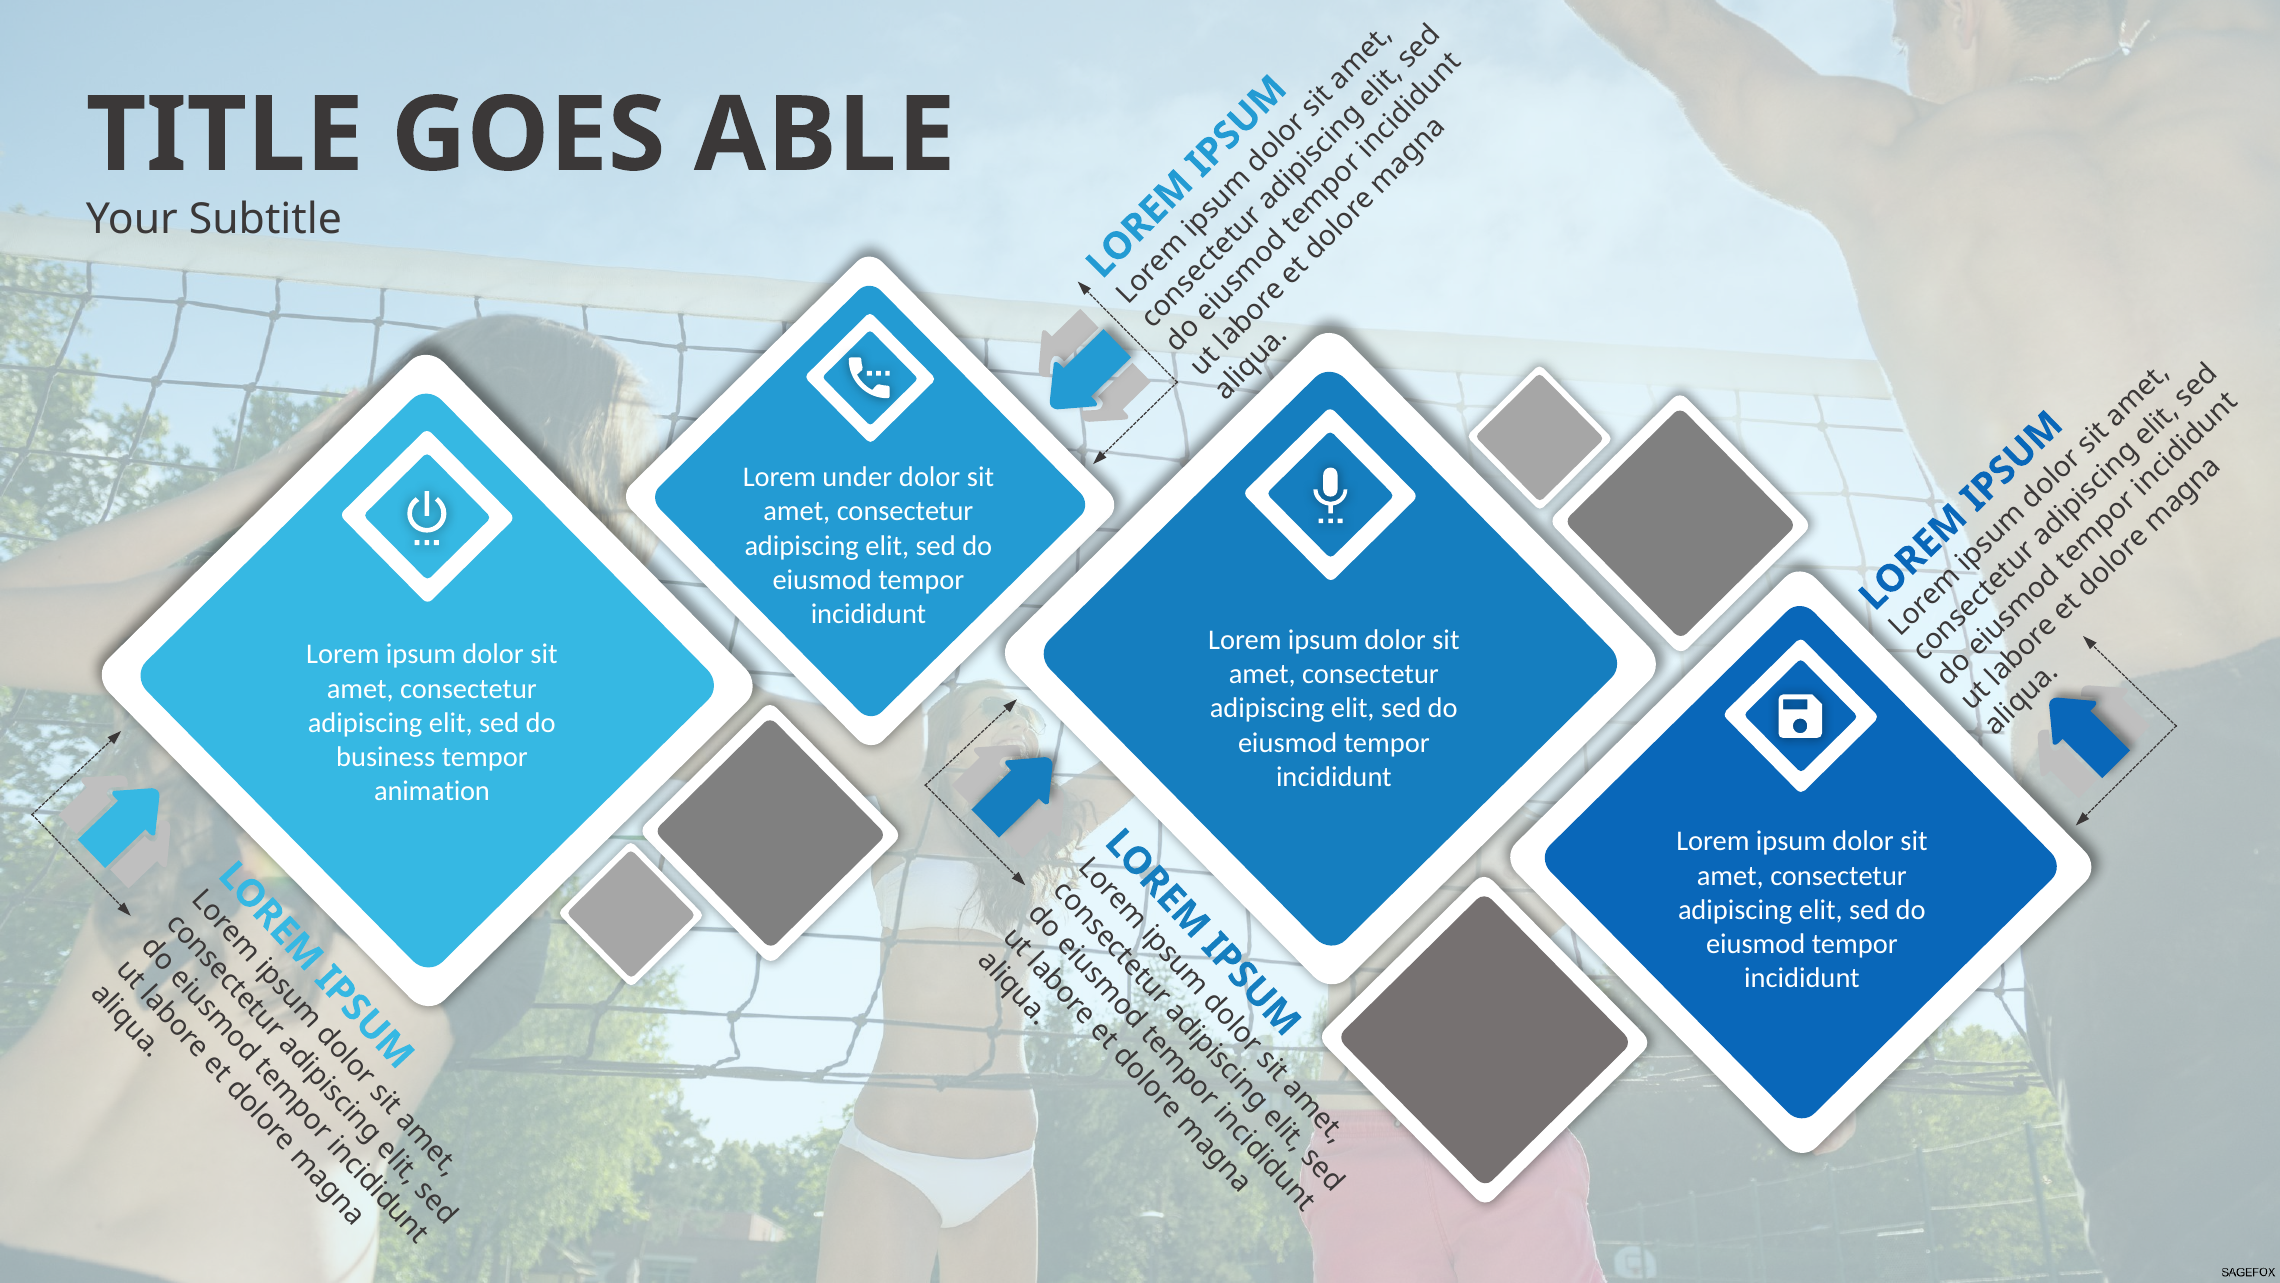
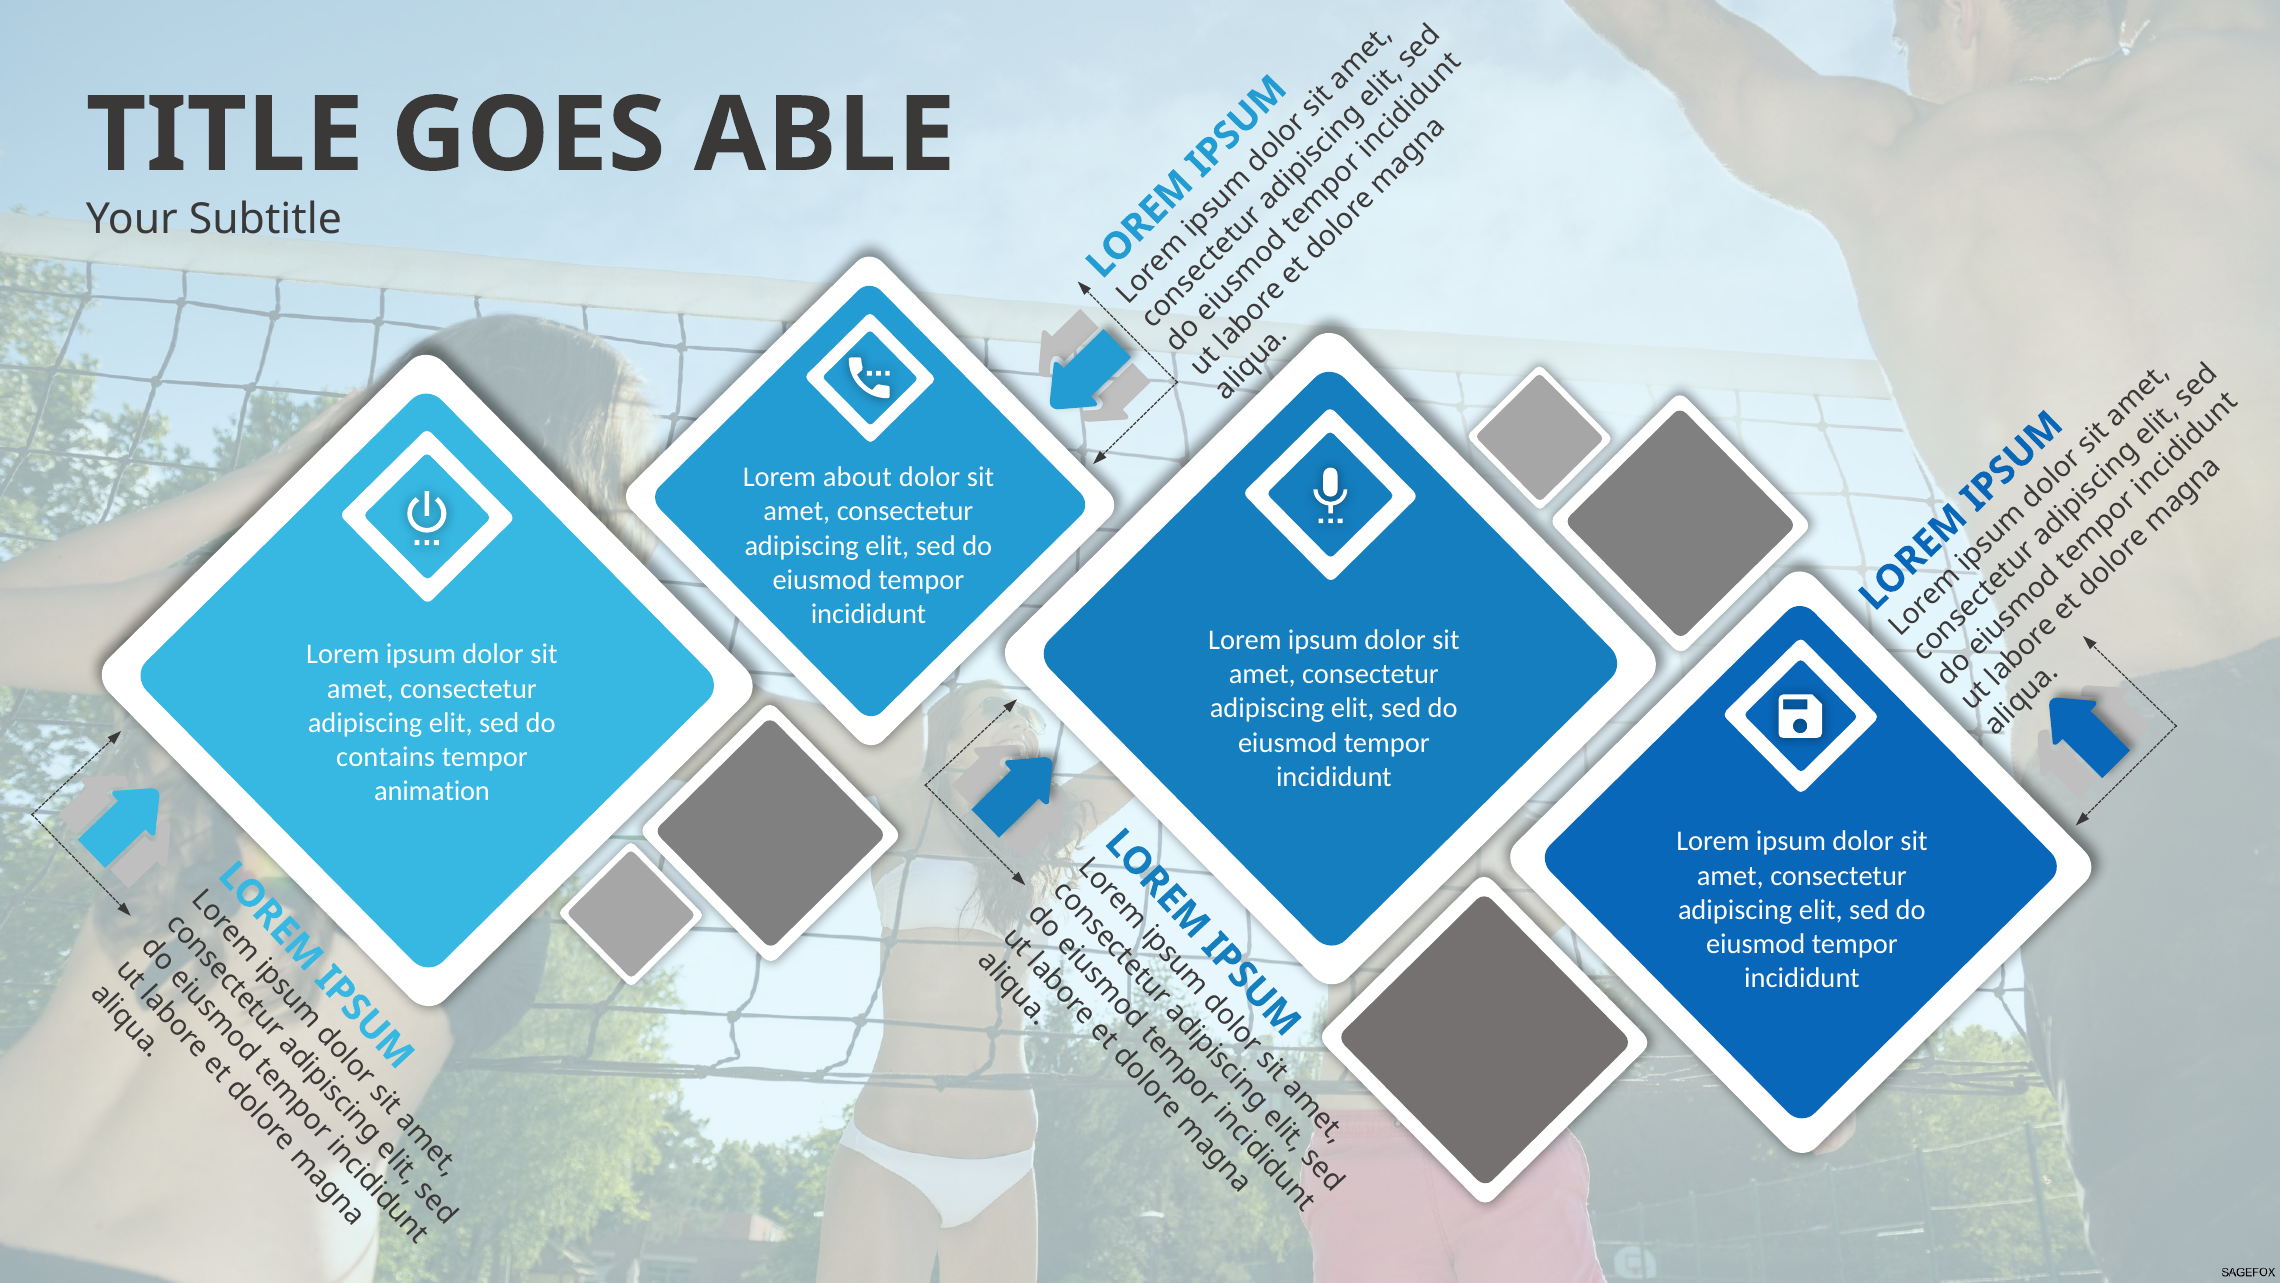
under: under -> about (857, 477)
business: business -> contains (386, 757)
